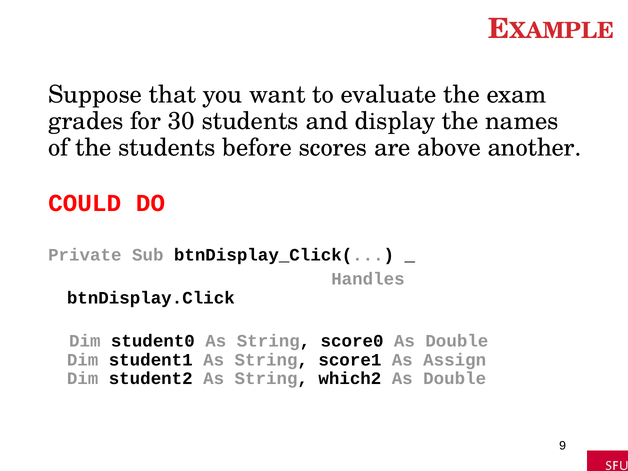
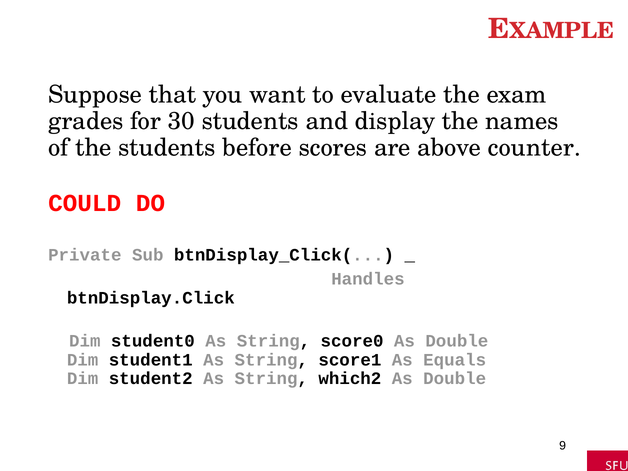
another: another -> counter (534, 147)
Assign: Assign -> Equals (455, 360)
